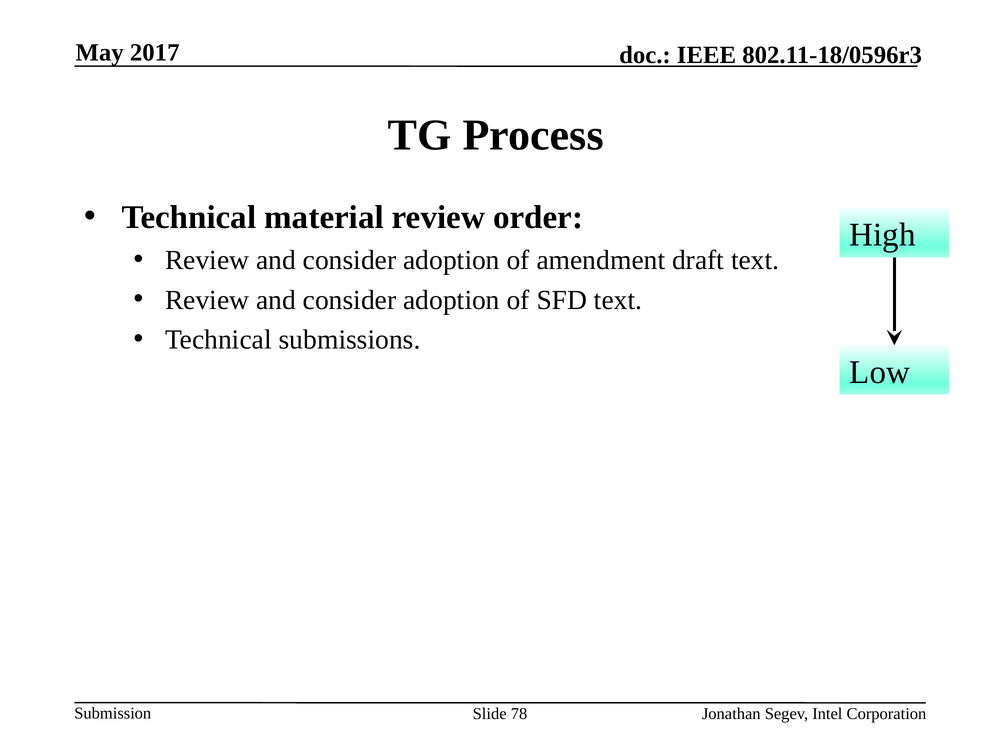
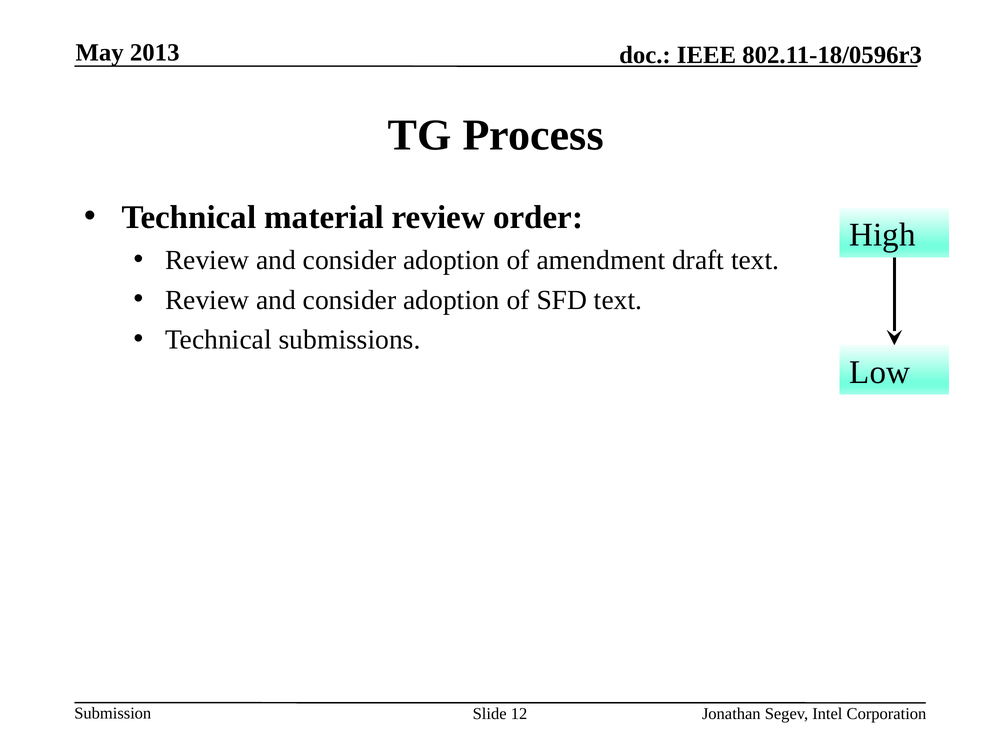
2017: 2017 -> 2013 (155, 53)
78: 78 -> 12 (519, 714)
